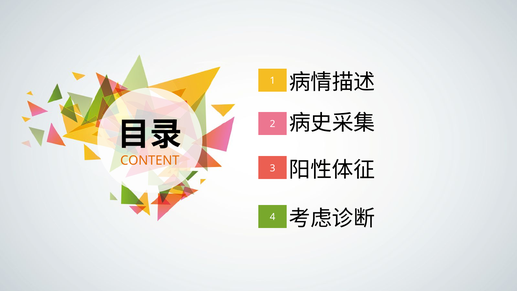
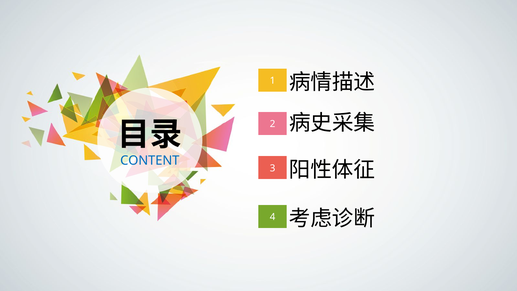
CONTENT colour: orange -> blue (150, 160)
